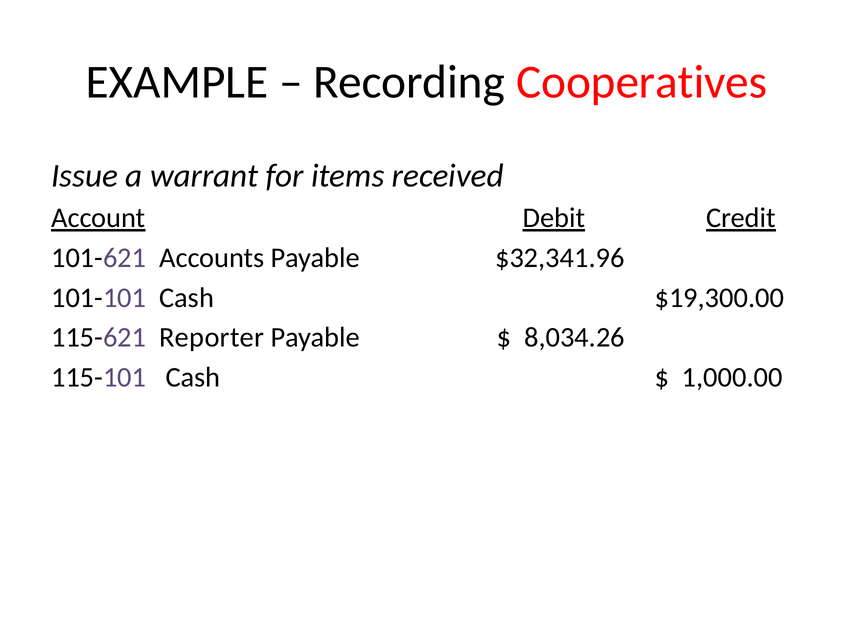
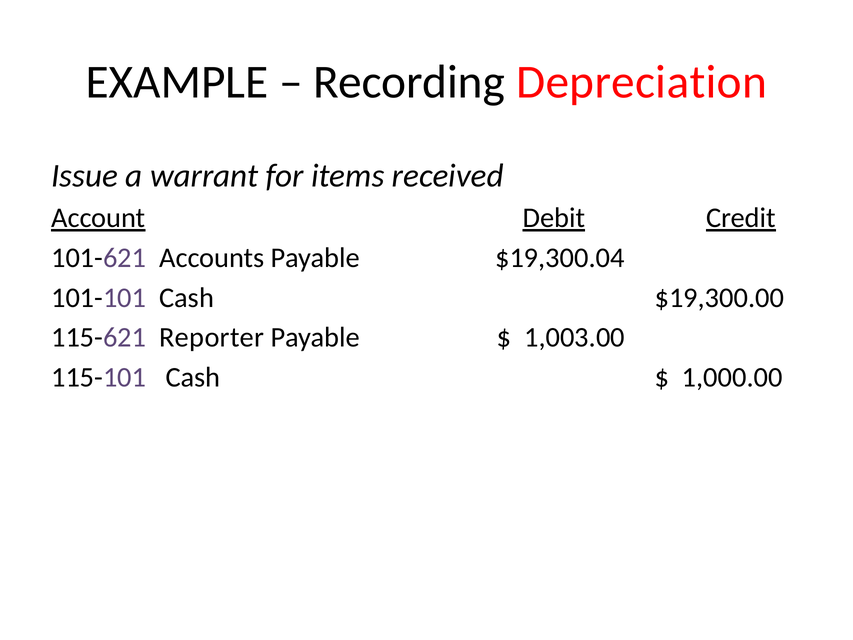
Cooperatives: Cooperatives -> Depreciation (642, 82)
$32,341.96: $32,341.96 -> $19,300.04 (560, 258)
8,034.26: 8,034.26 -> 1,003.00 (574, 337)
